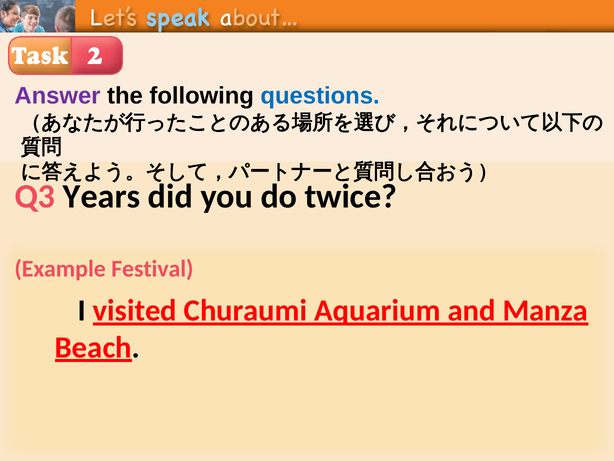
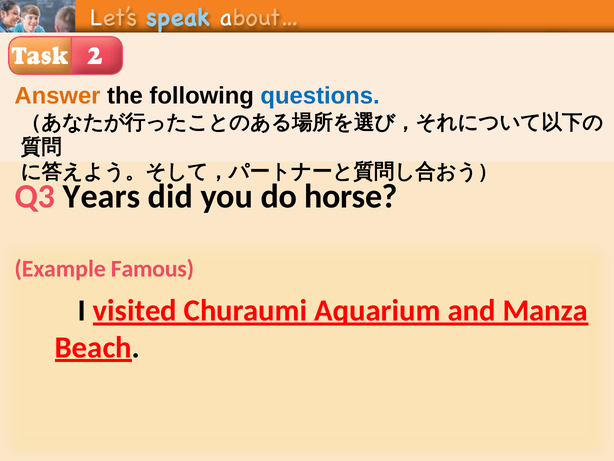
Answer colour: purple -> orange (58, 96)
twice: twice -> horse (351, 196)
Festival: Festival -> Famous (152, 268)
